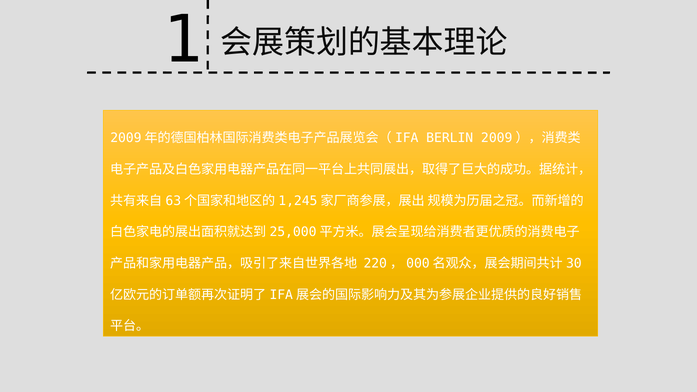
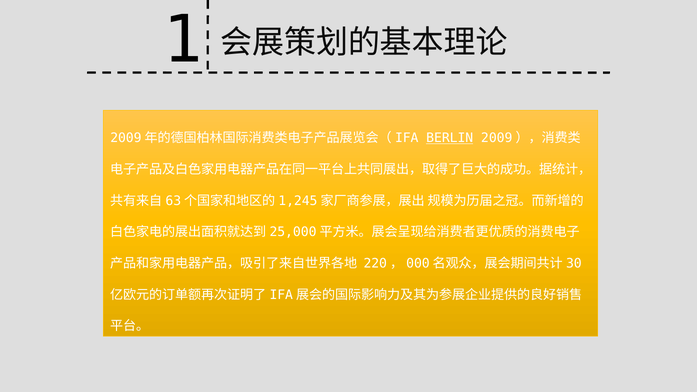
BERLIN underline: none -> present (450, 138)
